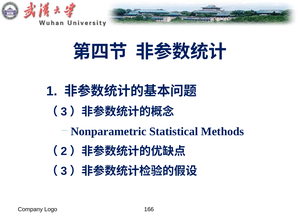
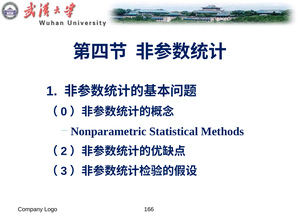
3: 3 -> 0 (64, 111)
